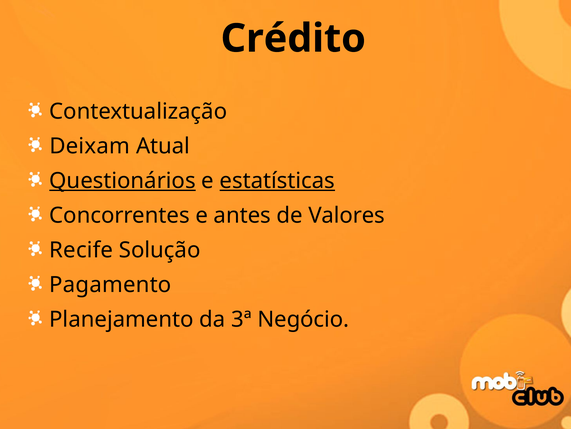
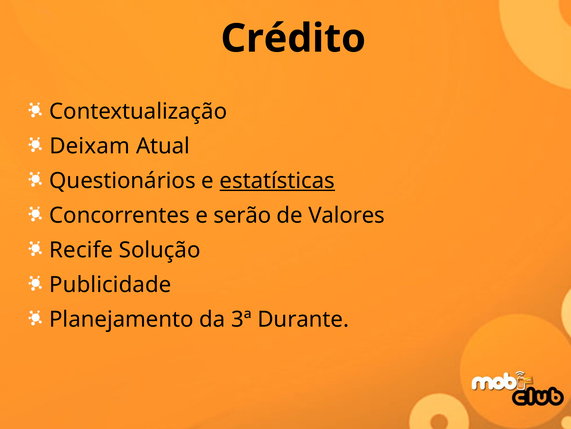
Questionários underline: present -> none (122, 181)
antes: antes -> serão (242, 215)
Pagamento: Pagamento -> Publicidade (110, 284)
Negócio: Negócio -> Durante (303, 319)
